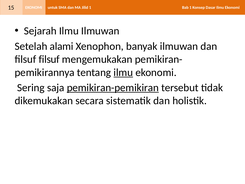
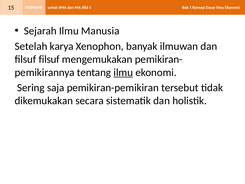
Ilmu Ilmuwan: Ilmuwan -> Manusia (100, 31)
alami: alami -> karya (62, 46)
pemikiran-pemikiran underline: present -> none (113, 88)
